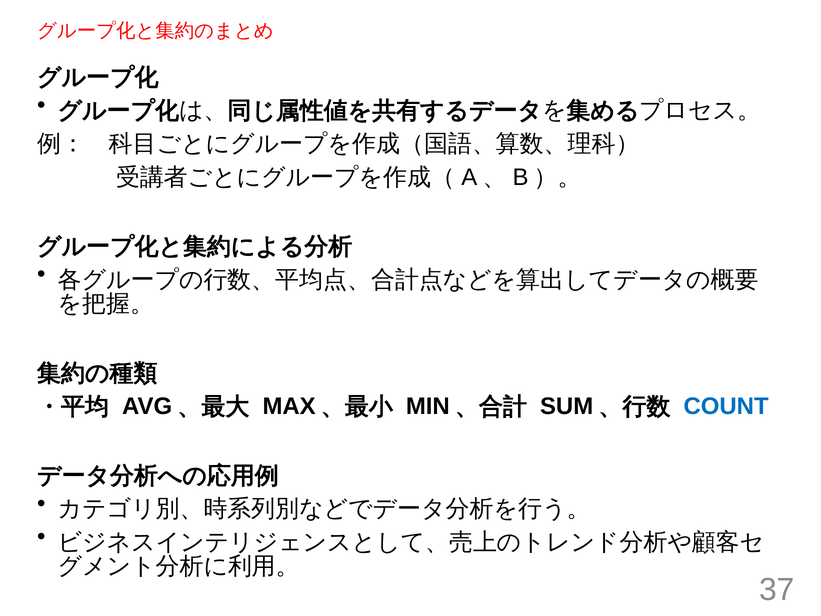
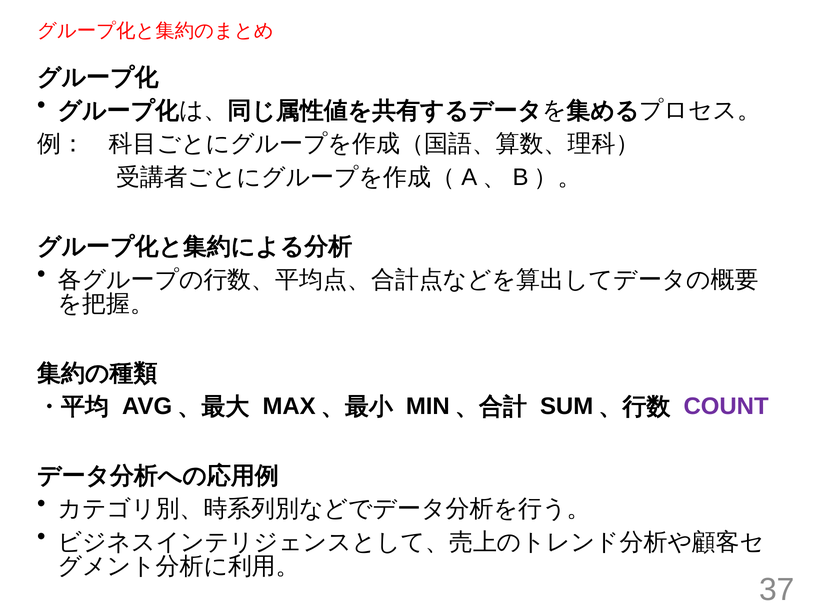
COUNT colour: blue -> purple (726, 406)
